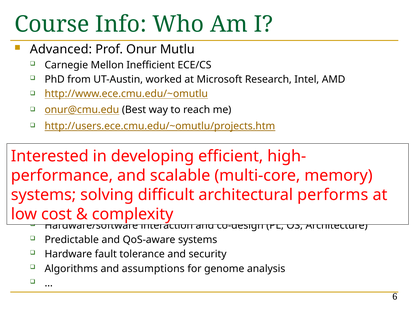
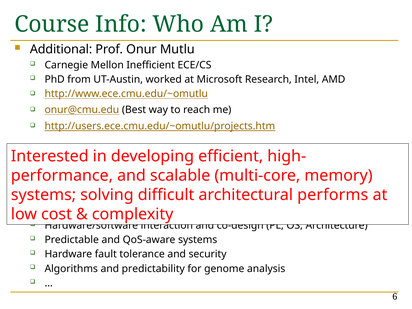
Advanced: Advanced -> Additional (61, 49)
assumptions: assumptions -> predictability (153, 269)
